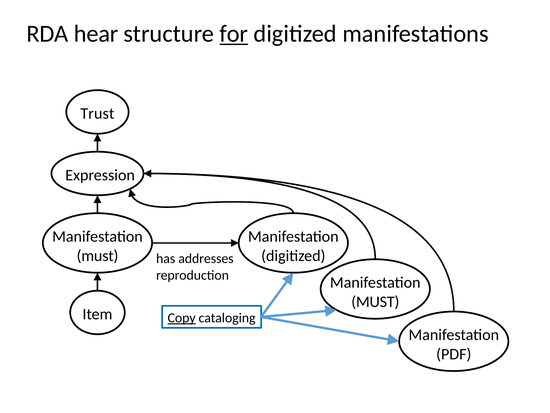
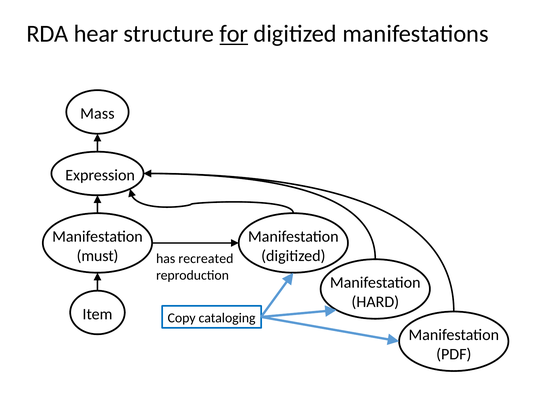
Trust: Trust -> Mass (97, 113)
addresses: addresses -> recreated (206, 258)
MUST: MUST -> HARD (375, 302)
Copy underline: present -> none (182, 318)
